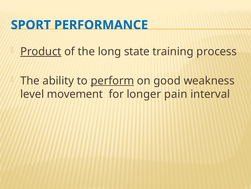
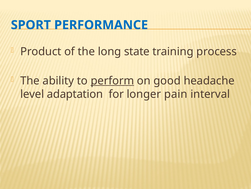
Product underline: present -> none (41, 51)
weakness: weakness -> headache (209, 80)
movement: movement -> adaptation (75, 94)
